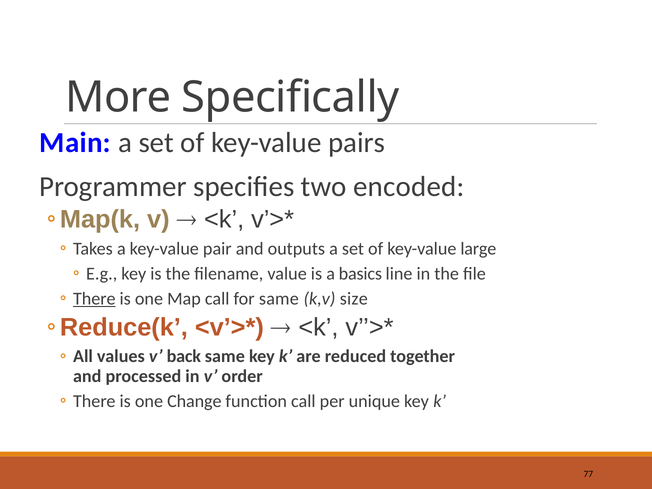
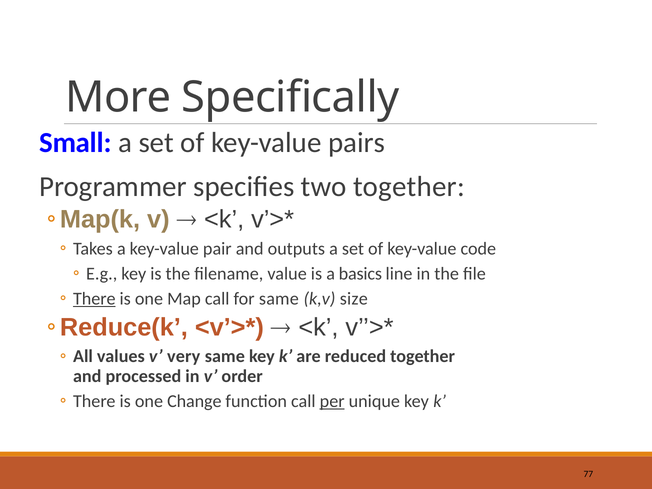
Main: Main -> Small (75, 143)
two encoded: encoded -> together (409, 187)
large: large -> code (478, 249)
back: back -> very (184, 356)
per underline: none -> present (332, 401)
